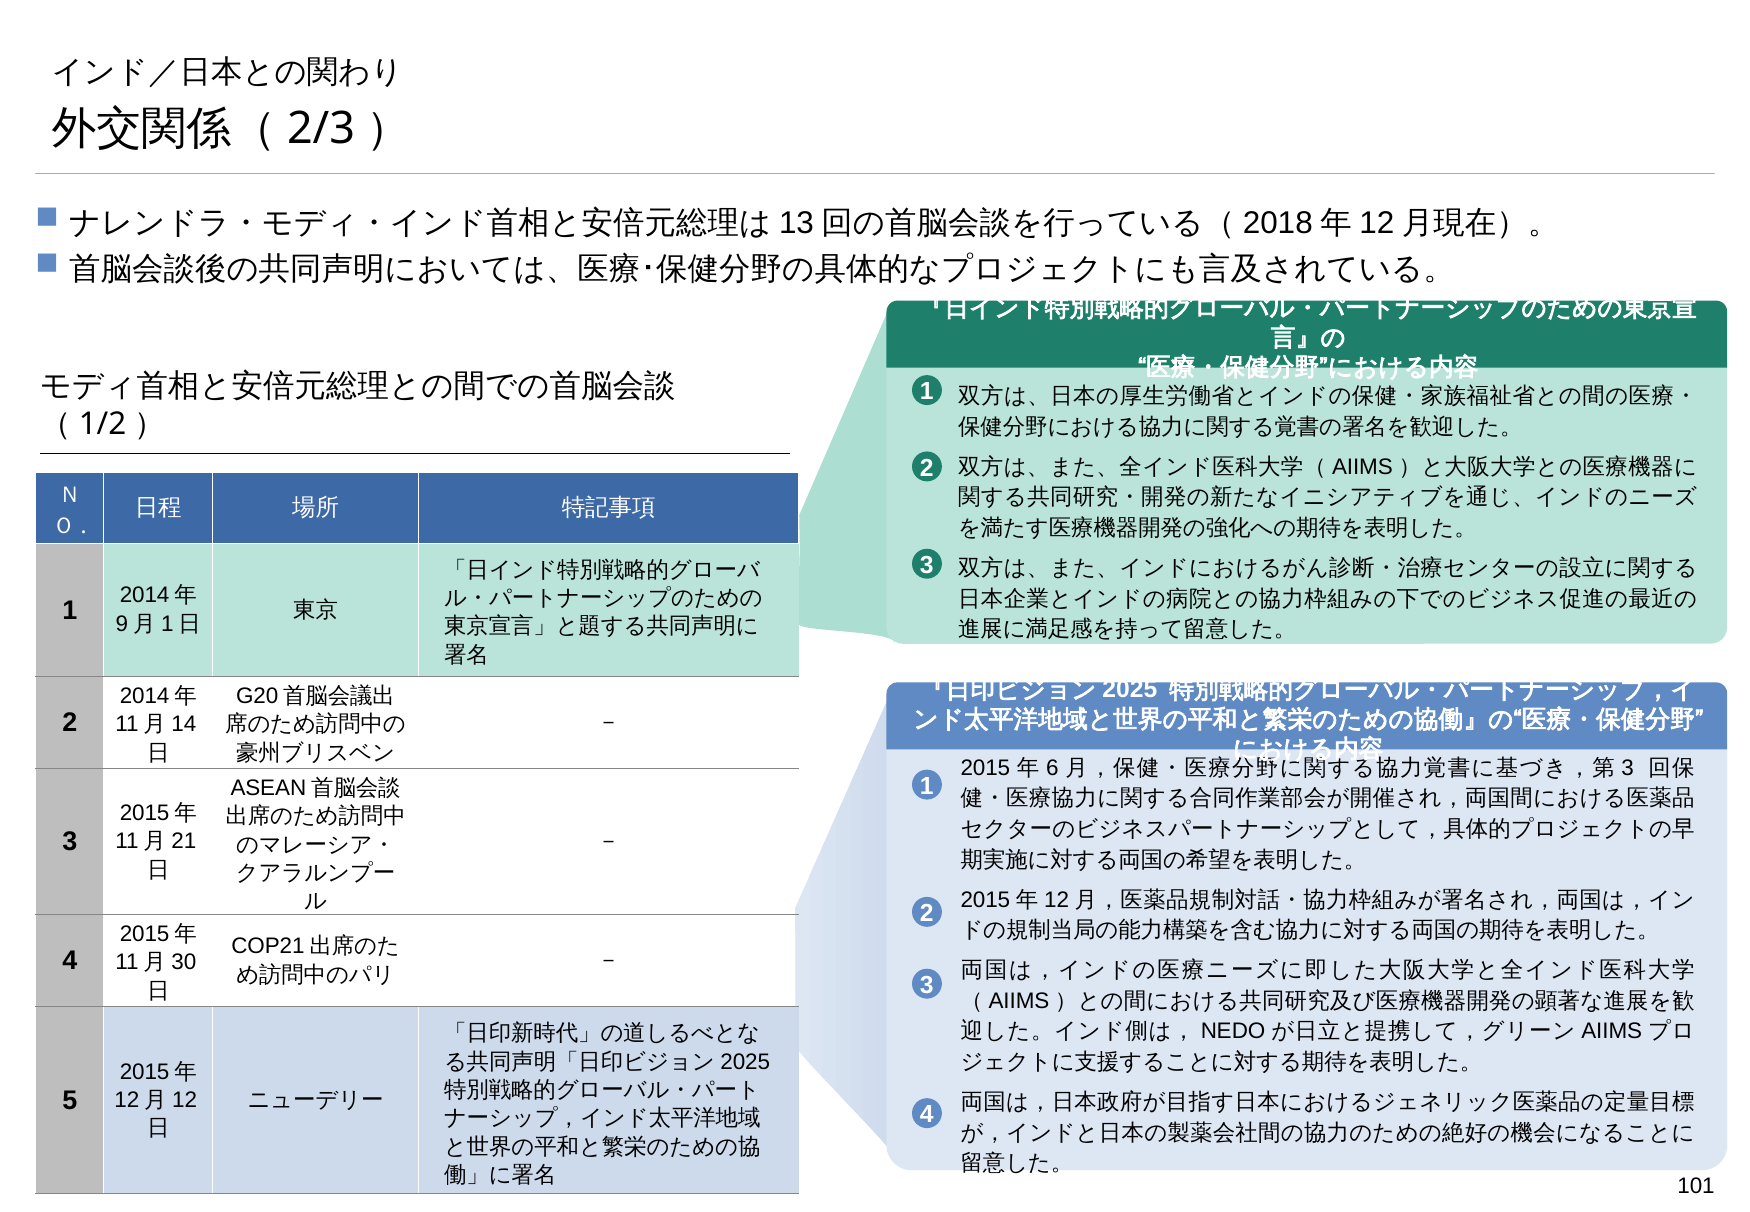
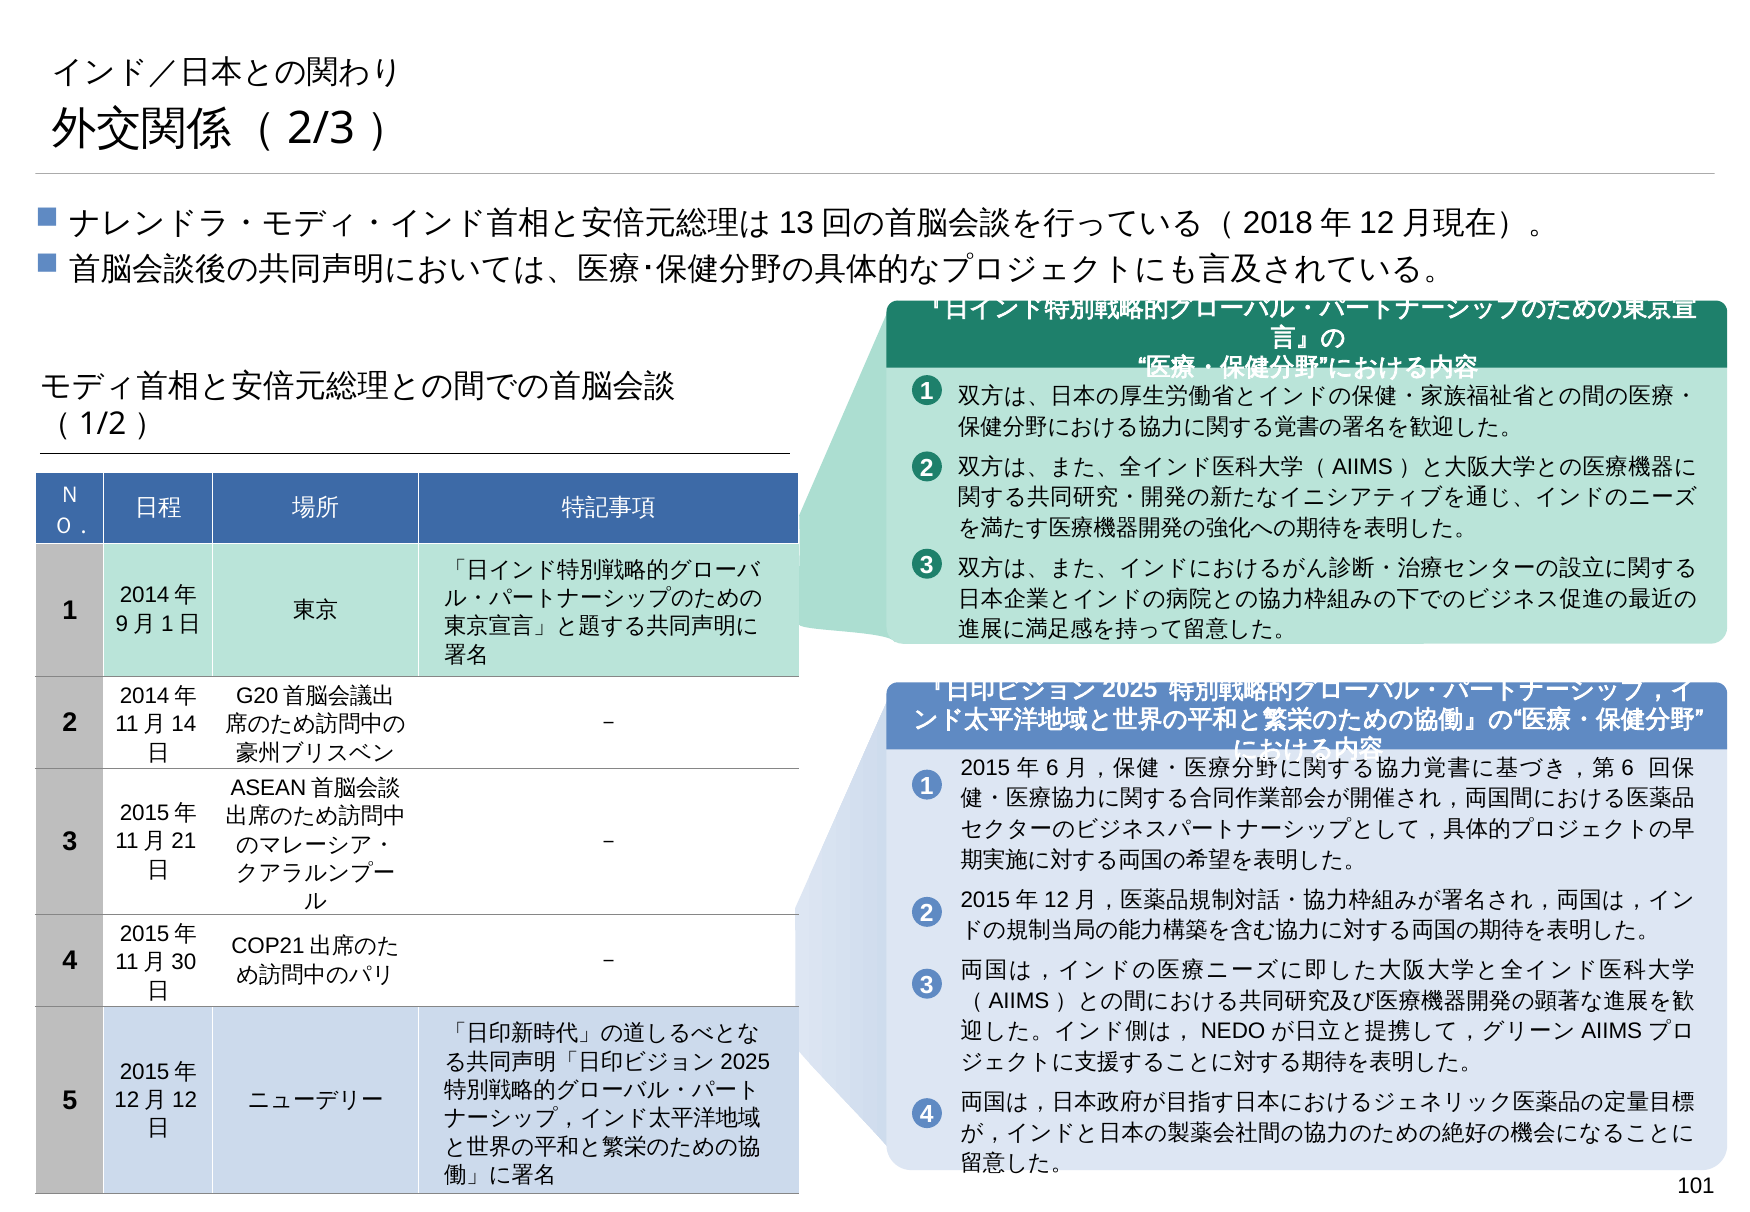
3: 3 -> 6 (1628, 767)
